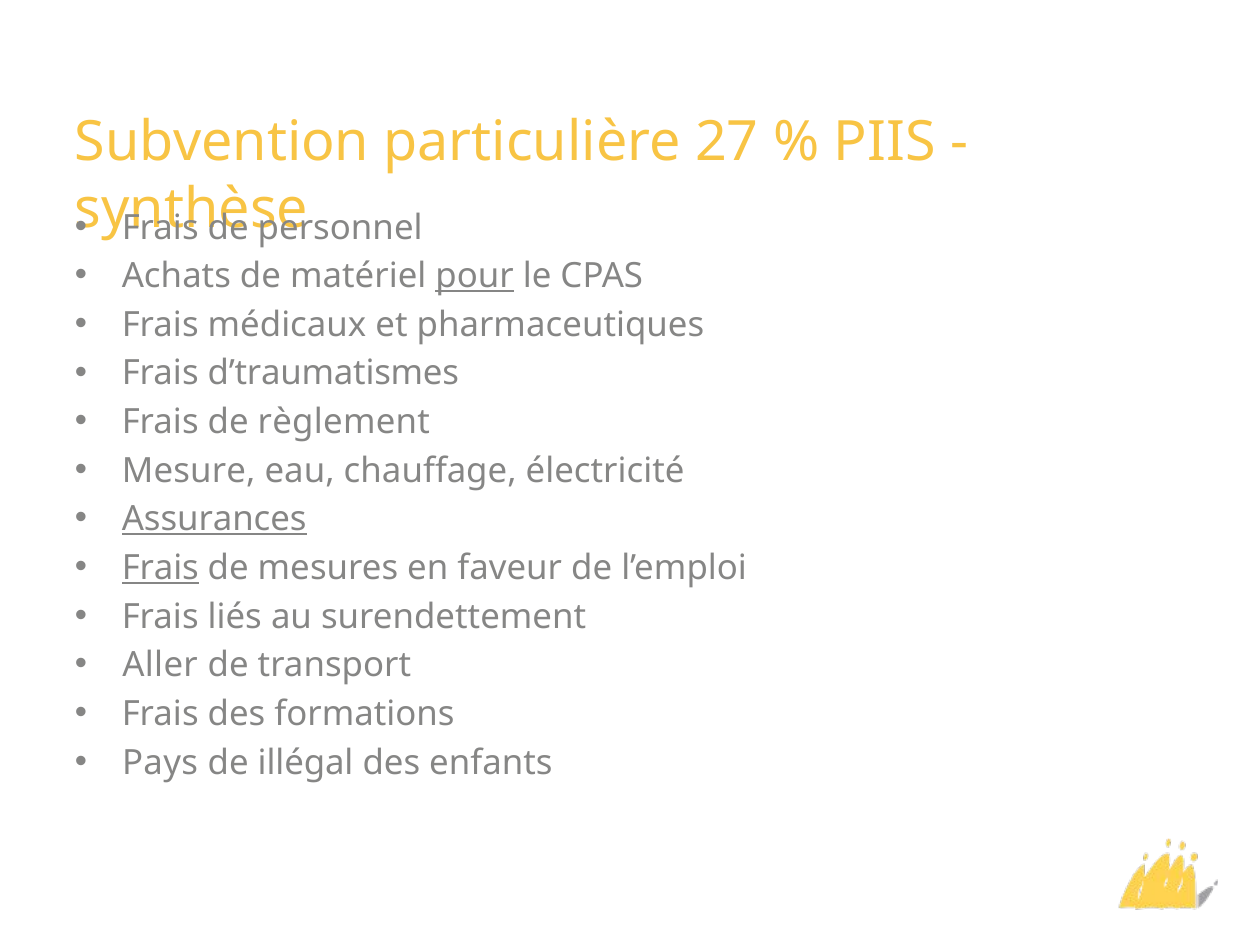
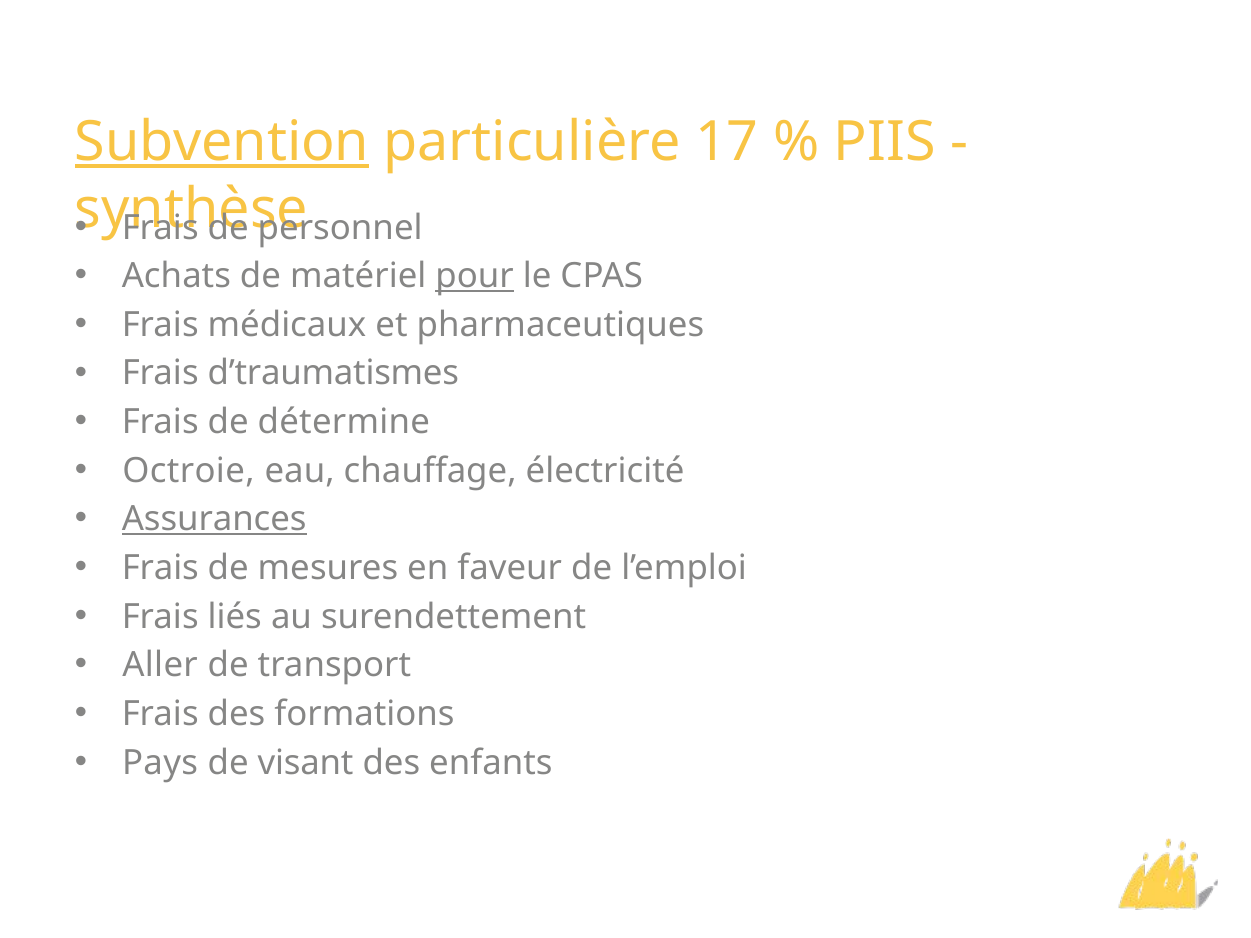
Subvention underline: none -> present (222, 142)
27: 27 -> 17 (727, 142)
règlement: règlement -> détermine (344, 422)
Mesure: Mesure -> Octroie (189, 471)
Frais underline: present -> none (160, 568)
illégal: illégal -> visant (306, 763)
